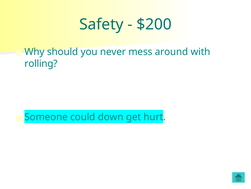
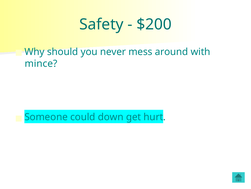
rolling: rolling -> mince (41, 63)
